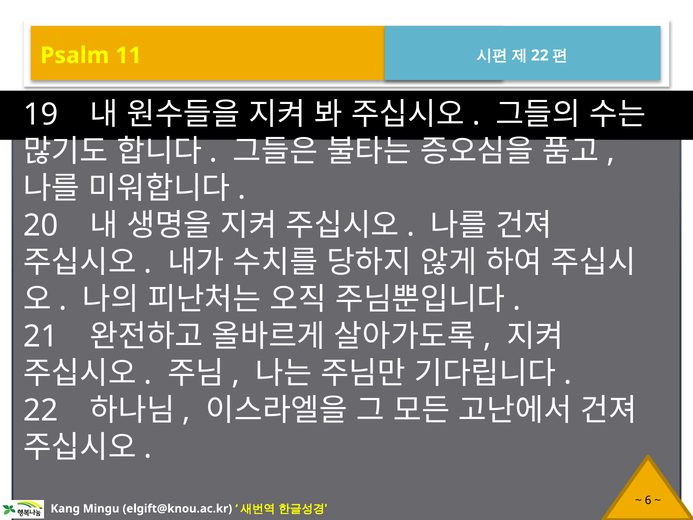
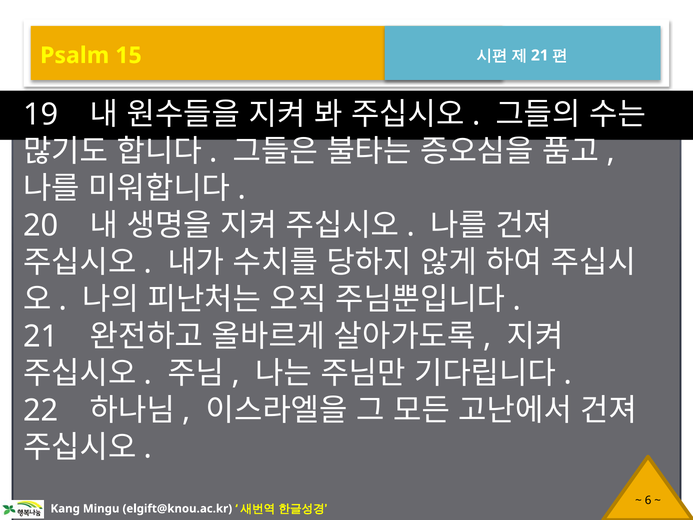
11: 11 -> 15 (129, 55)
22: 22 -> 21 (540, 55)
